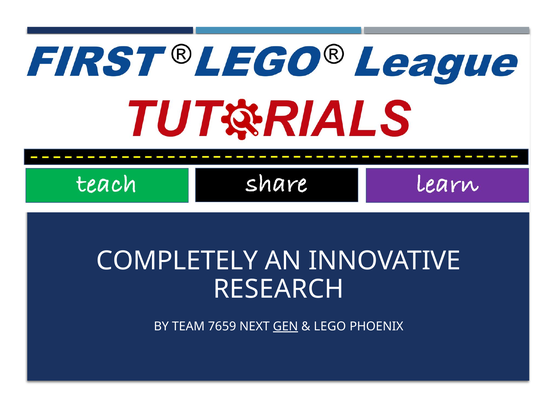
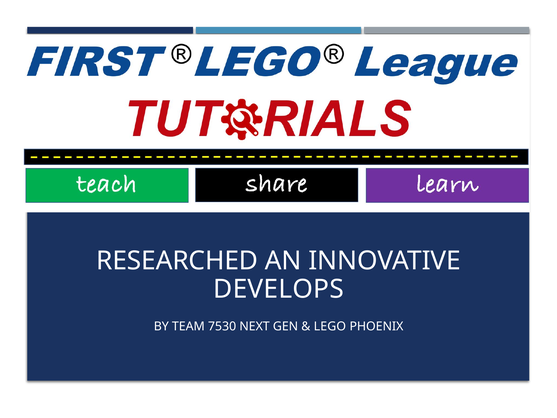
COMPLETELY: COMPLETELY -> RESEARCHED (177, 261)
RESEARCH: RESEARCH -> DEVELOPS (279, 289)
7659: 7659 -> 7530 (222, 326)
GEN underline: present -> none (285, 326)
